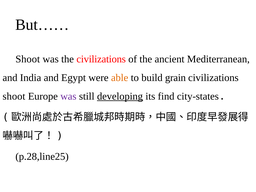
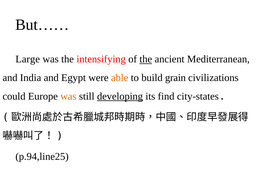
Shoot: Shoot -> Large (28, 59)
the civilizations: civilizations -> intensifying (101, 59)
the underline: none -> present (146, 59)
shoot: shoot -> could (14, 96)
was colour: purple -> orange (68, 96)
p.28,line25: p.28,line25 -> p.94,line25 (42, 157)
